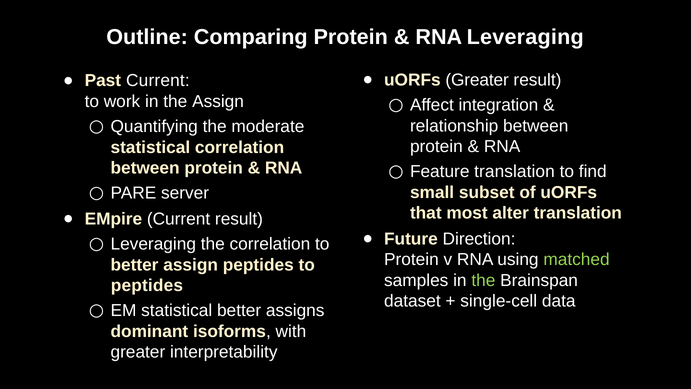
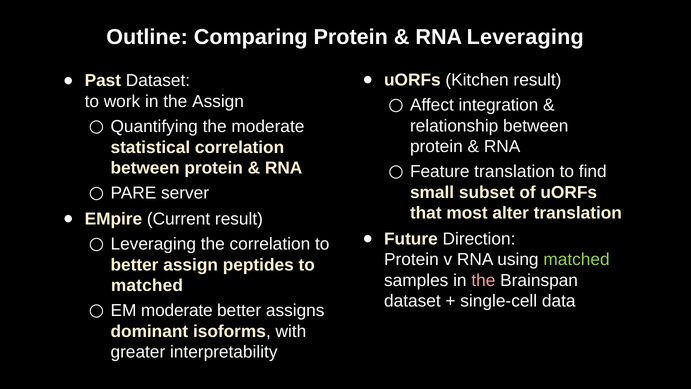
uORFs Greater: Greater -> Kitchen (477, 80)
Past Current: Current -> Dataset (158, 81)
the colour: light green -> pink (483, 280)
peptides: peptides -> matched (147, 285)
EM statistical: statistical -> moderate (177, 310)
